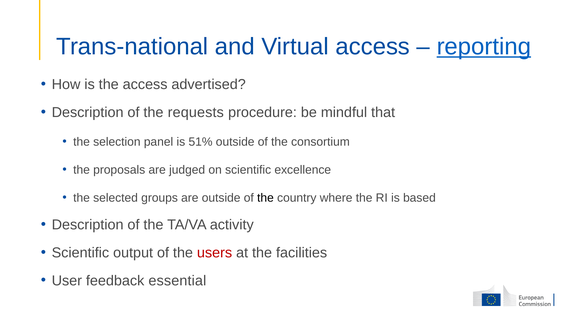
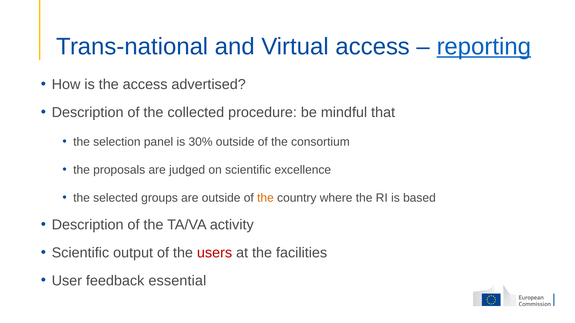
requests: requests -> collected (196, 113)
51%: 51% -> 30% (201, 142)
the colour: black -> orange (265, 198)
